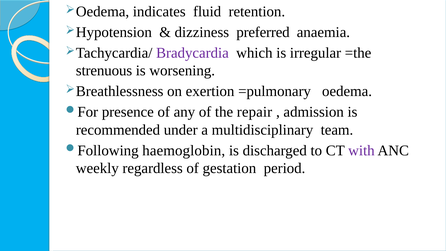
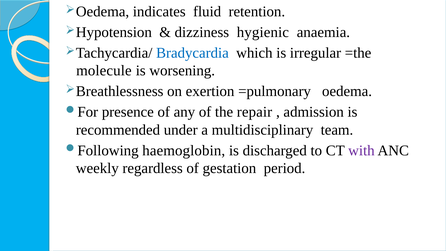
preferred: preferred -> hygienic (263, 32)
Bradycardia colour: purple -> blue (192, 53)
strenuous: strenuous -> molecule (104, 71)
